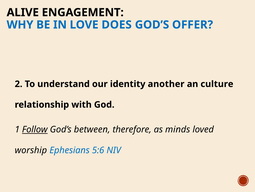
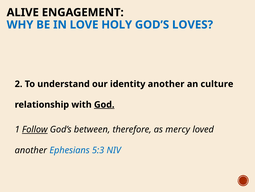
DOES: DOES -> HOLY (117, 25)
OFFER: OFFER -> LOVES (193, 25)
God underline: none -> present (104, 104)
minds: minds -> mercy (178, 129)
worship: worship -> another (31, 150)
5:6: 5:6 -> 5:3 (98, 150)
